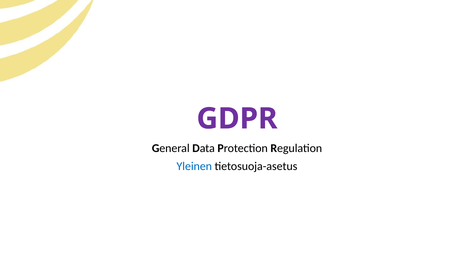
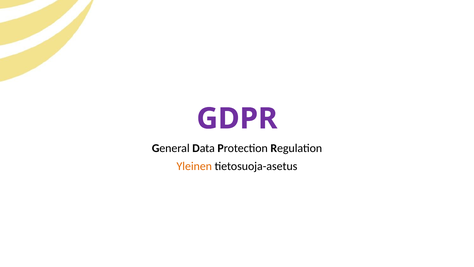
Yleinen colour: blue -> orange (194, 166)
